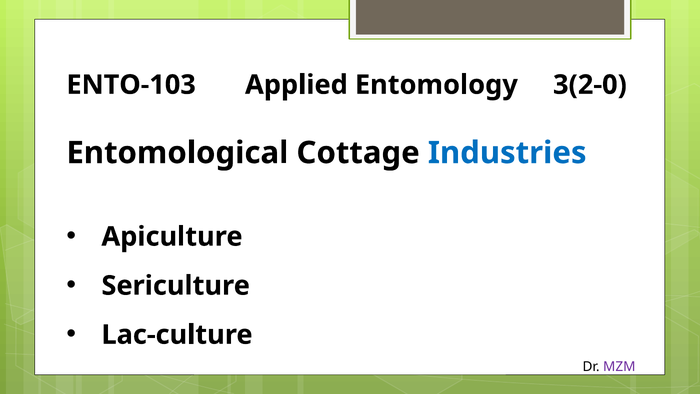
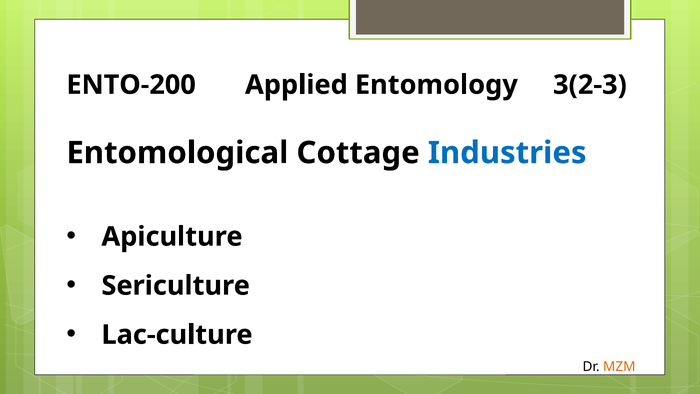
ENTO-103: ENTO-103 -> ENTO-200 (131, 85)
3(2-0: 3(2-0 -> 3(2-3 (590, 85)
MZM colour: purple -> orange (619, 366)
